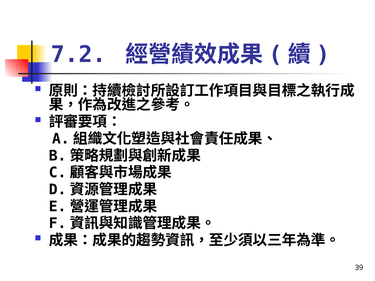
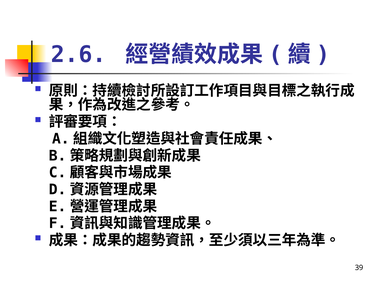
7.2: 7.2 -> 2.6 (79, 55)
